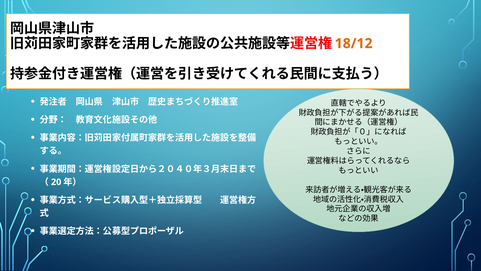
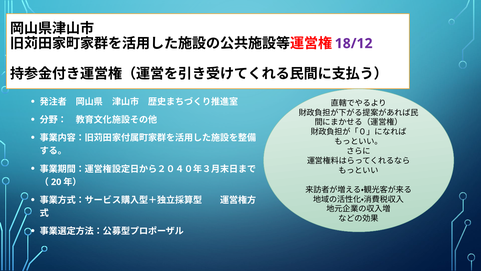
18/12 colour: orange -> purple (354, 43)
